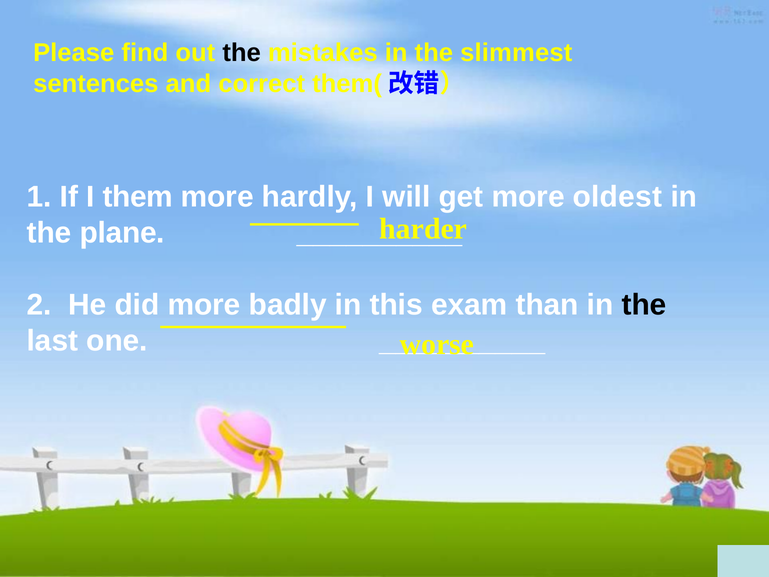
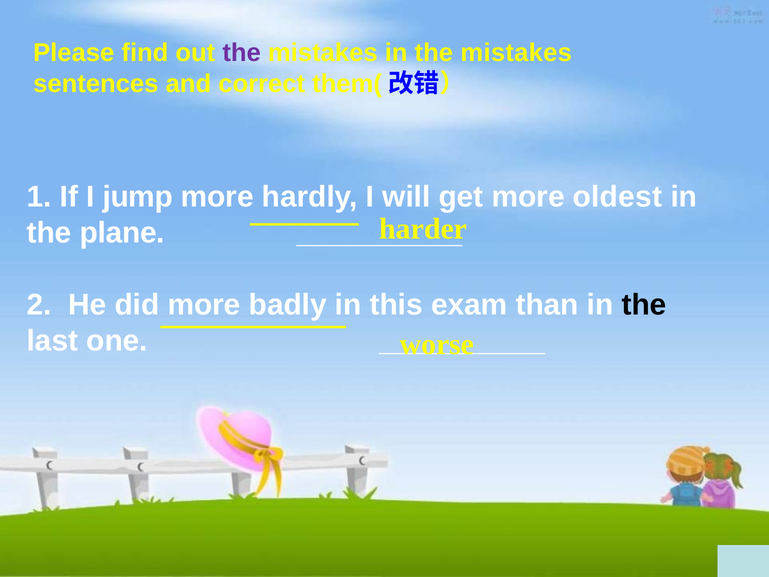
the colour: black -> purple (242, 53)
in the slimmest: slimmest -> mistakes (516, 53)
them: them -> jump (138, 197)
